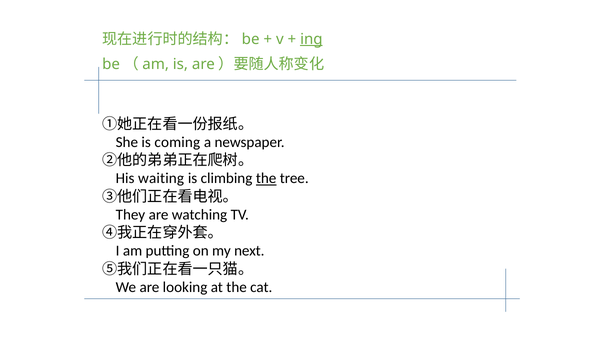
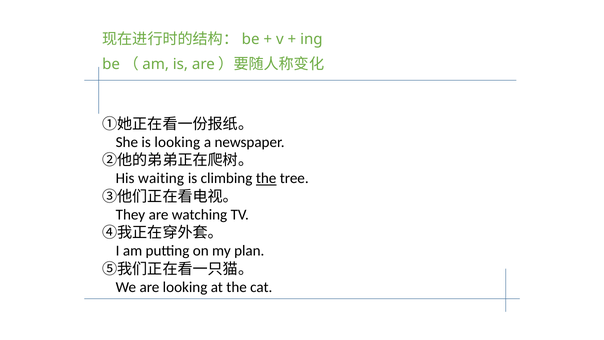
ing underline: present -> none (311, 39)
is coming: coming -> looking (177, 142)
next: next -> plan (249, 251)
